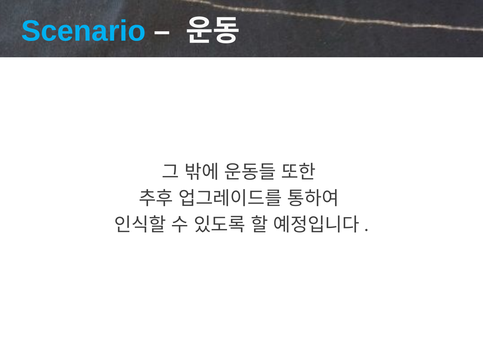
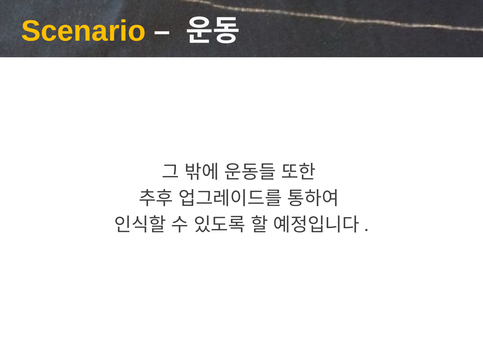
Scenario colour: light blue -> yellow (83, 31)
